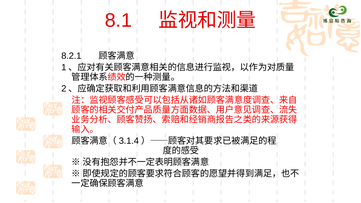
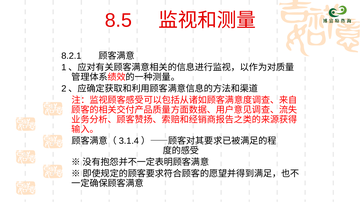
8.1: 8.1 -> 8.5 (118, 21)
